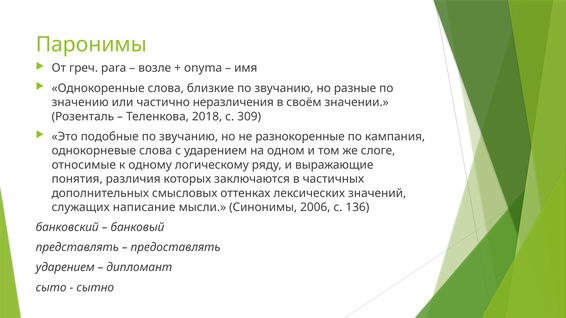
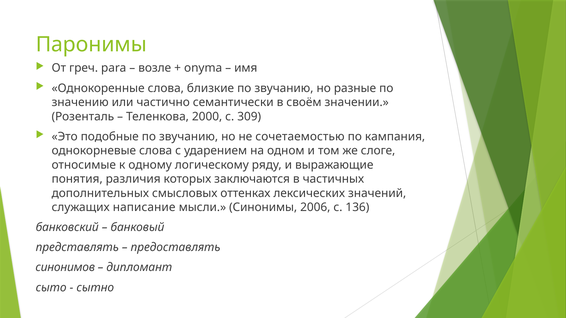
неразличения: неразличения -> семантически (233, 102)
2018: 2018 -> 2000 (207, 117)
разнокоренные: разнокоренные -> сочетаемостью (300, 137)
ударением: ударением -> синонимов (65, 268)
